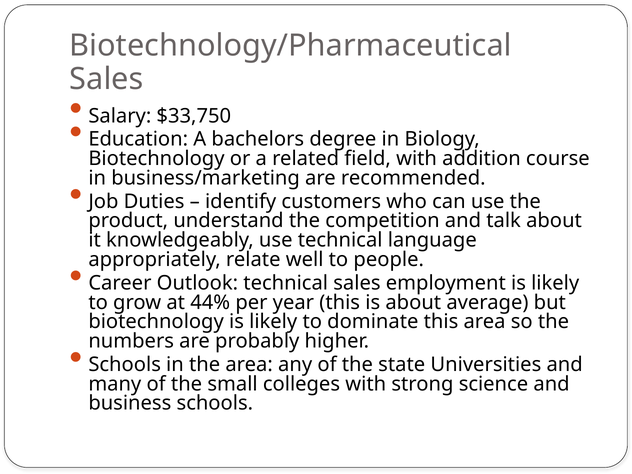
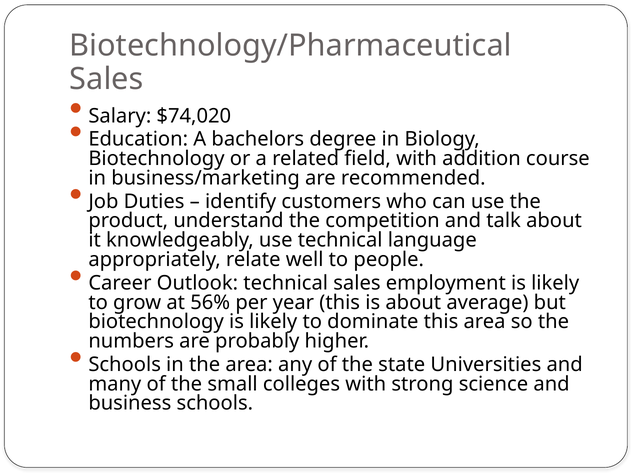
$33,750: $33,750 -> $74,020 (194, 116)
44%: 44% -> 56% (210, 302)
